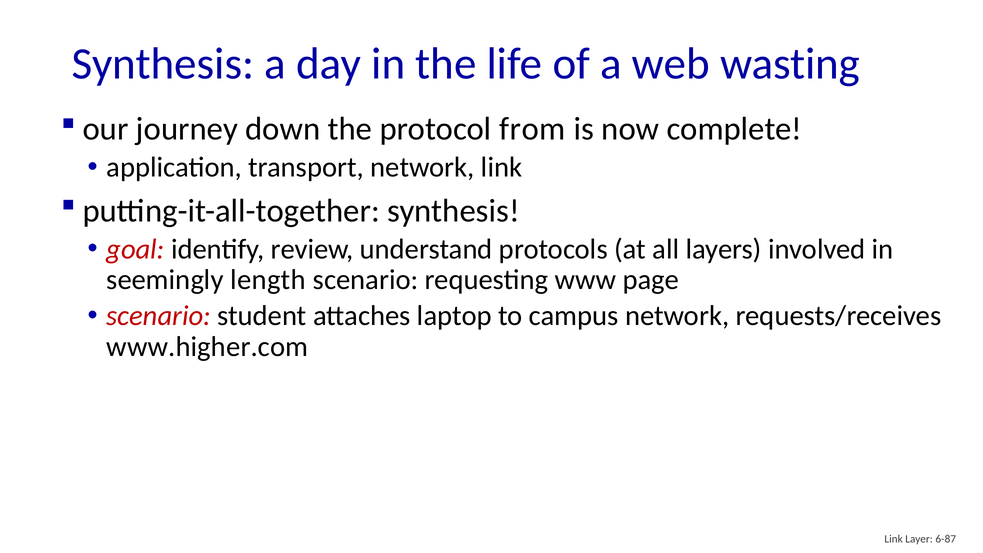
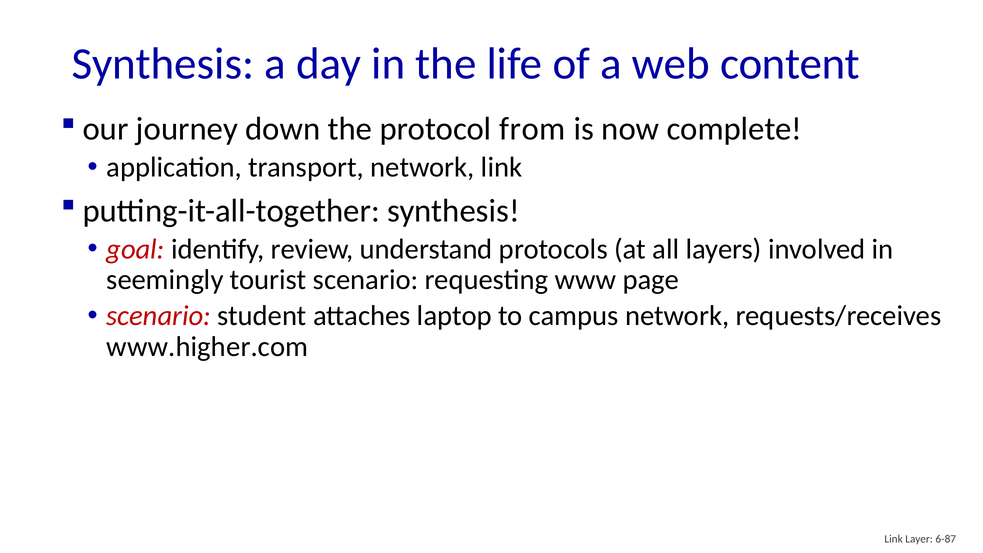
wasting: wasting -> content (790, 64)
length: length -> tourist (268, 280)
